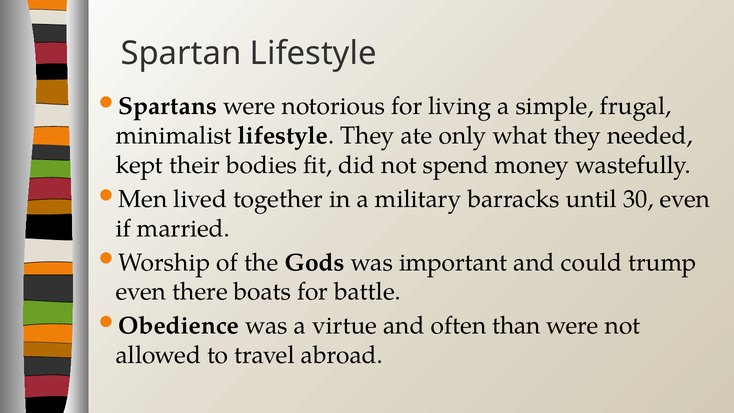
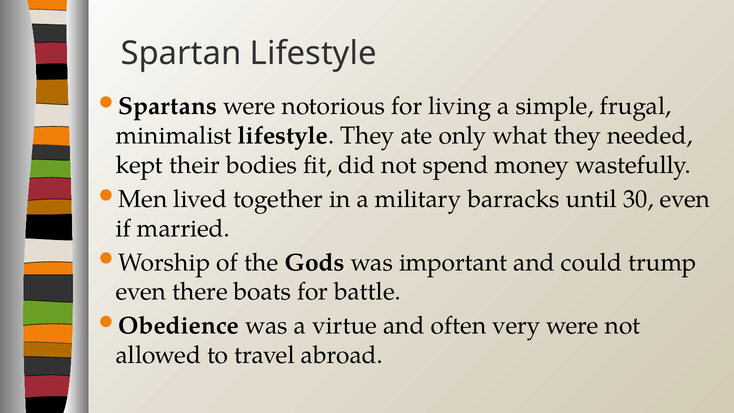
than: than -> very (516, 326)
